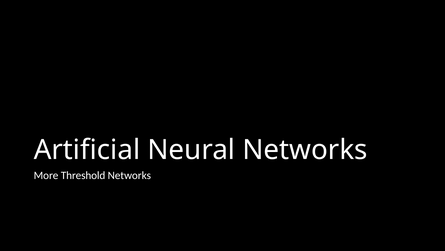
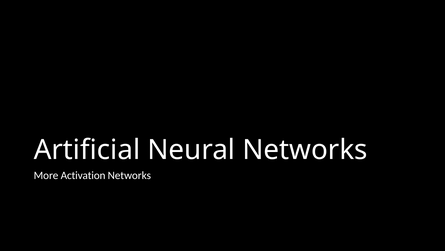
Threshold: Threshold -> Activation (83, 175)
